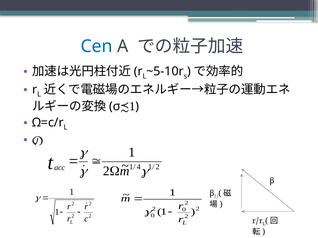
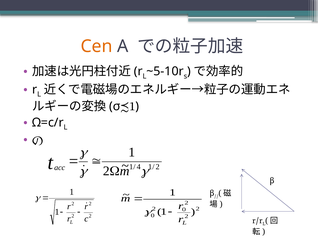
Cen colour: blue -> orange (97, 46)
